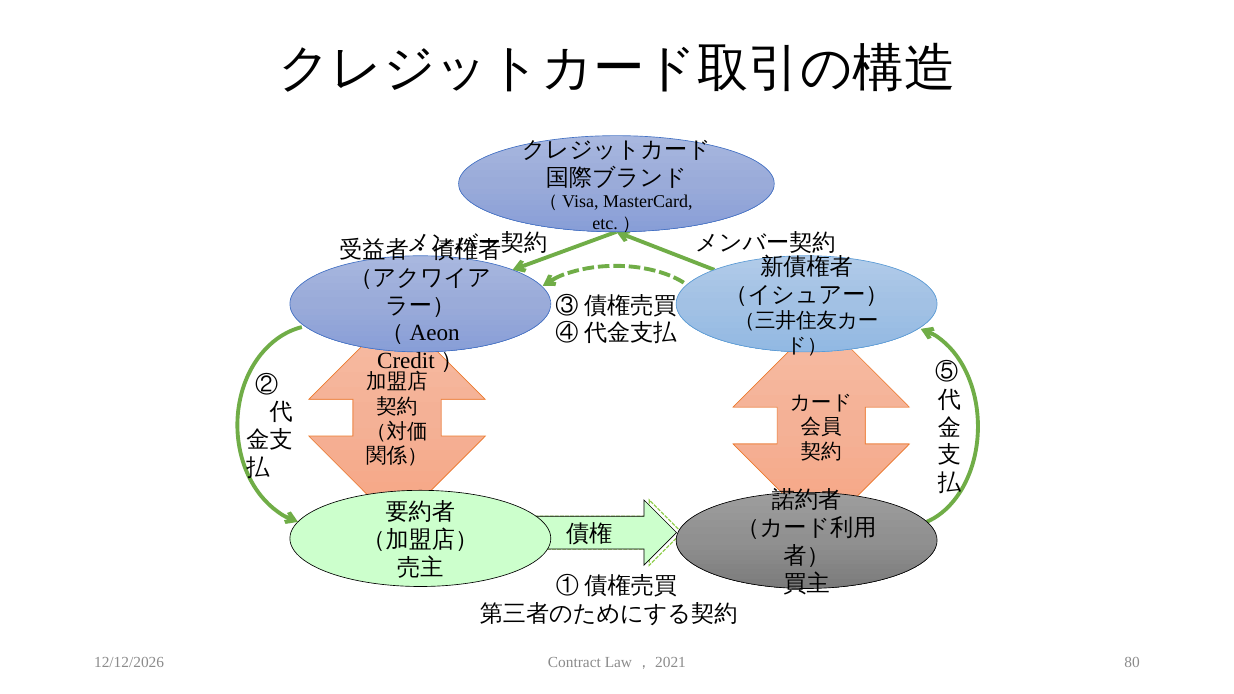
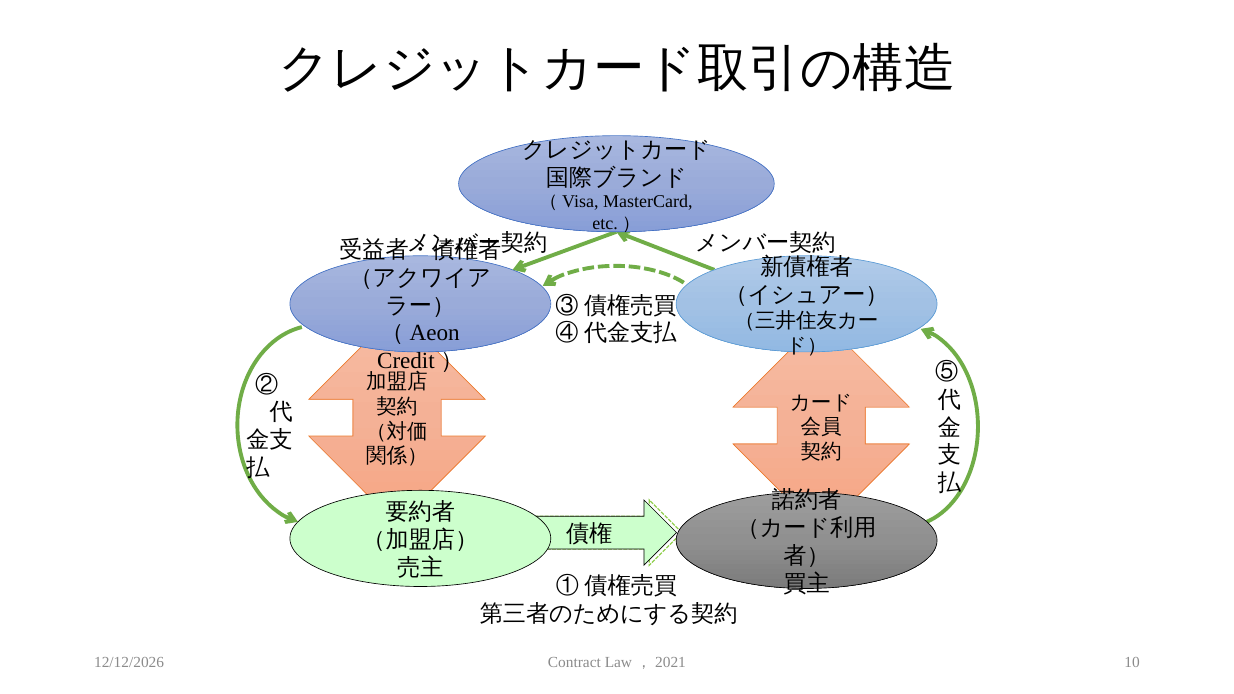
80: 80 -> 10 (1132, 663)
